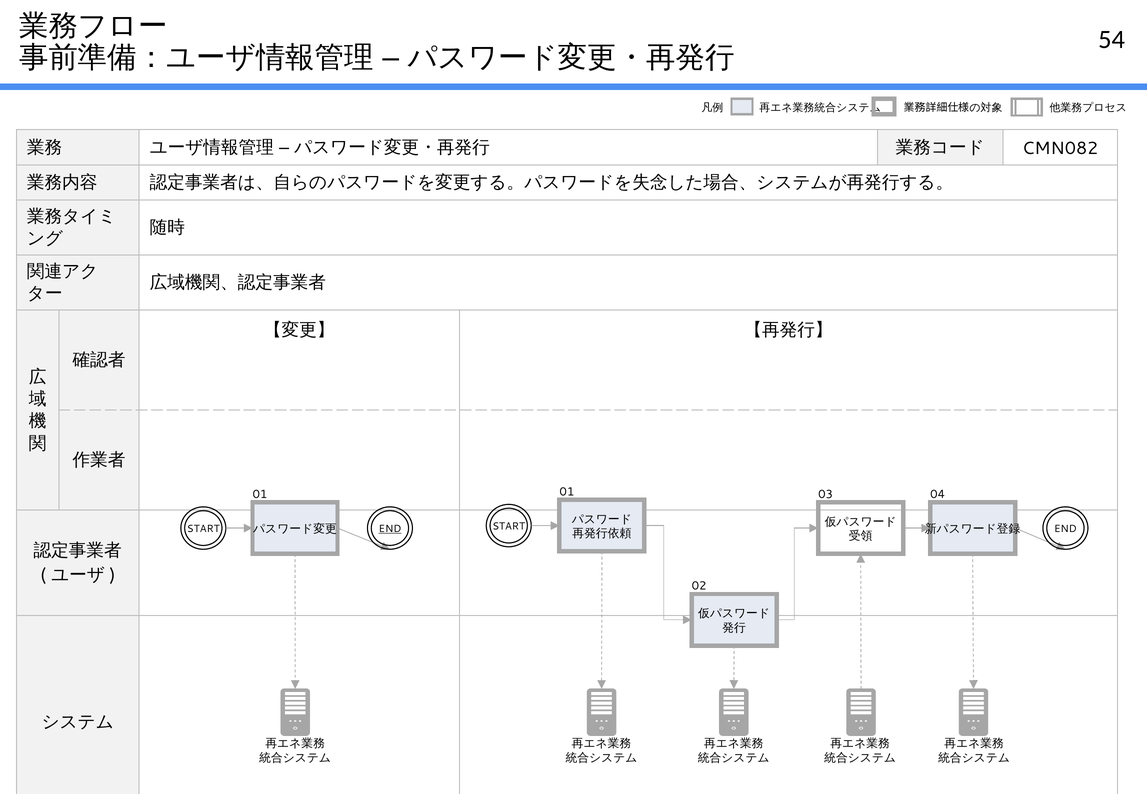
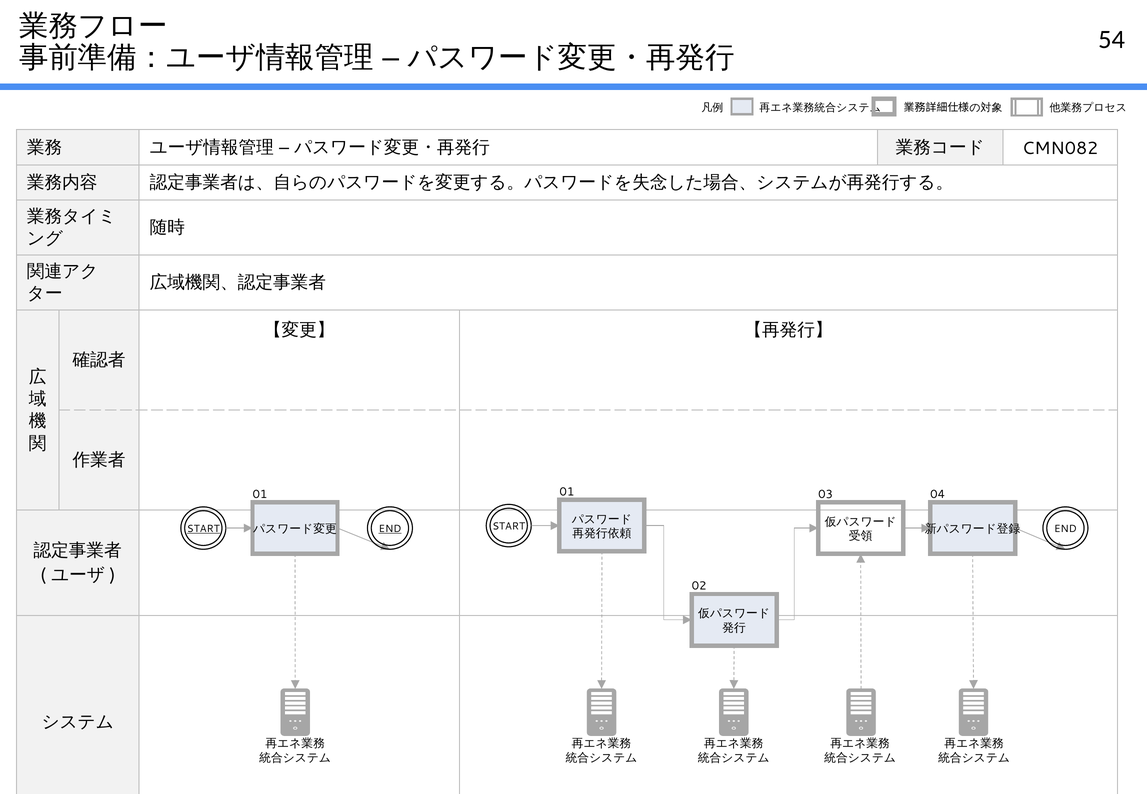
START underline: none -> present (203, 529)
